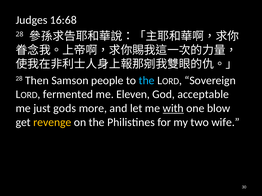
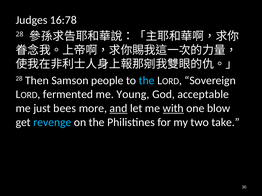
16:68: 16:68 -> 16:78 (63, 20)
Eleven: Eleven -> Young (133, 95)
gods: gods -> bees (65, 109)
and underline: none -> present (118, 109)
revenge colour: yellow -> light blue (52, 123)
wife: wife -> take (226, 123)
